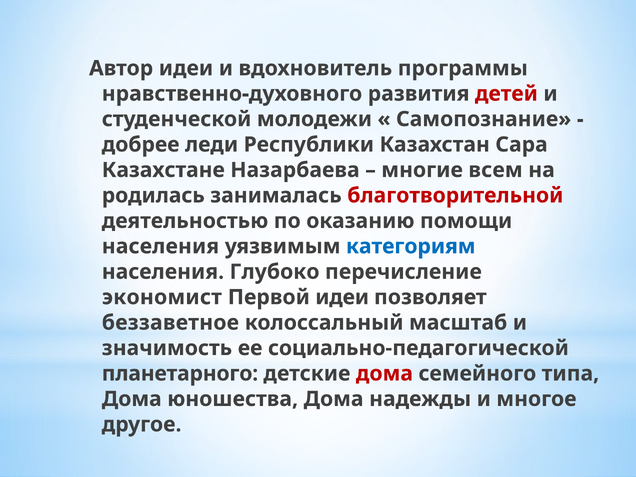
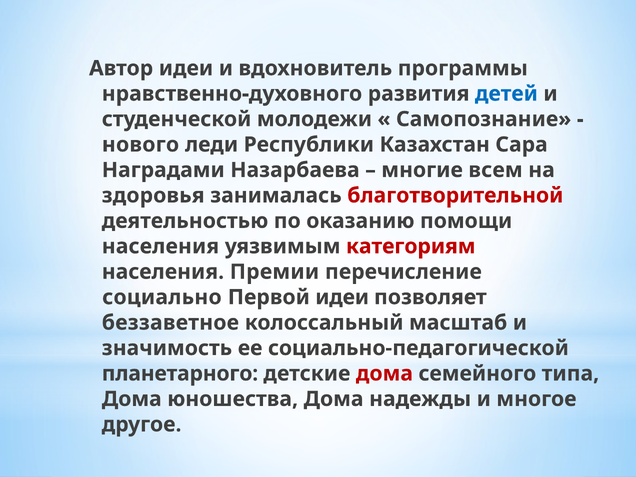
детей colour: red -> blue (506, 94)
добрее: добрее -> нового (141, 145)
Казахстане: Казахстане -> Наградами (163, 170)
родилась: родилась -> здоровья (153, 195)
категориям colour: blue -> red (411, 246)
Глубоко: Глубоко -> Премии (274, 272)
экономист: экономист -> социально (162, 297)
